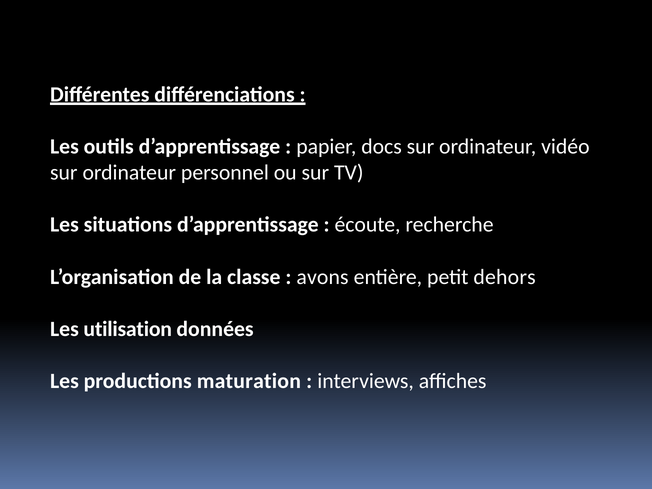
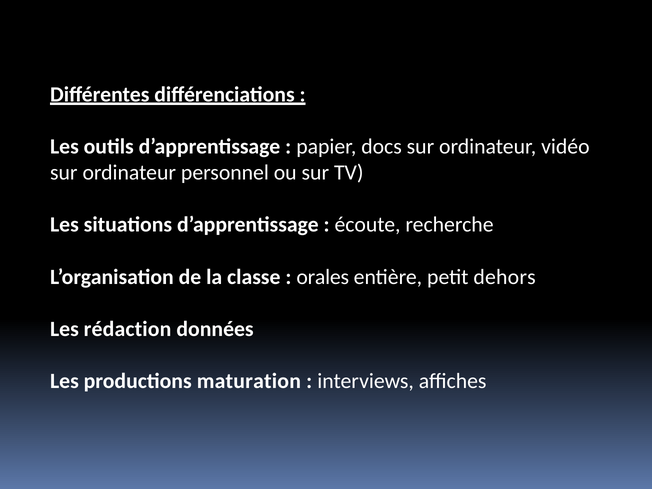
avons: avons -> orales (323, 277)
utilisation: utilisation -> rédaction (128, 329)
